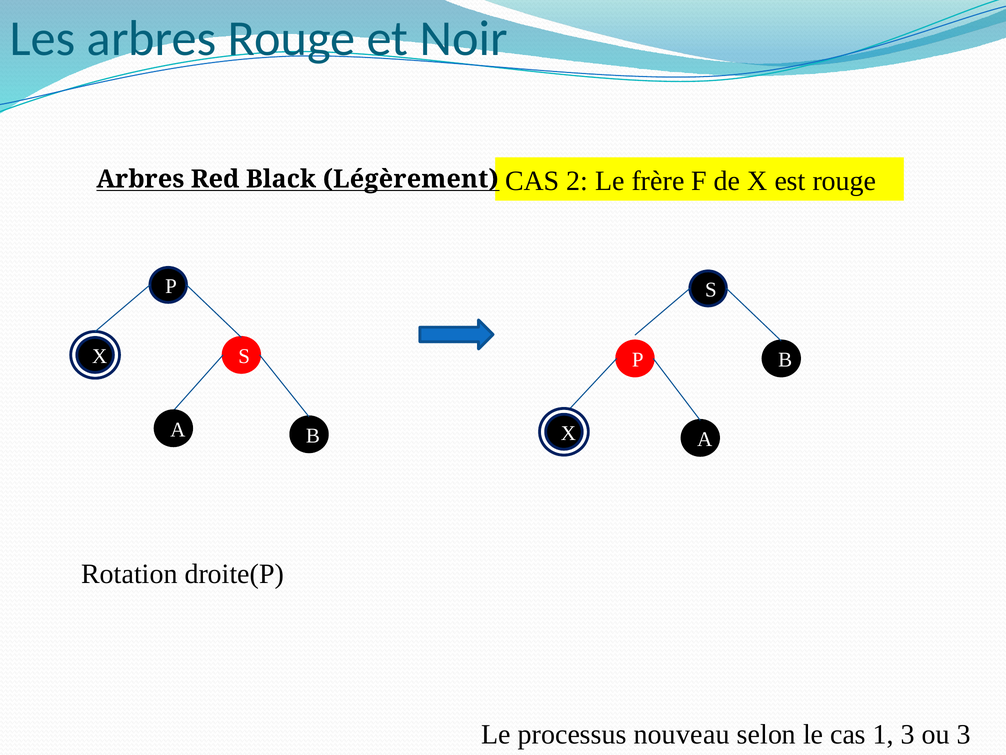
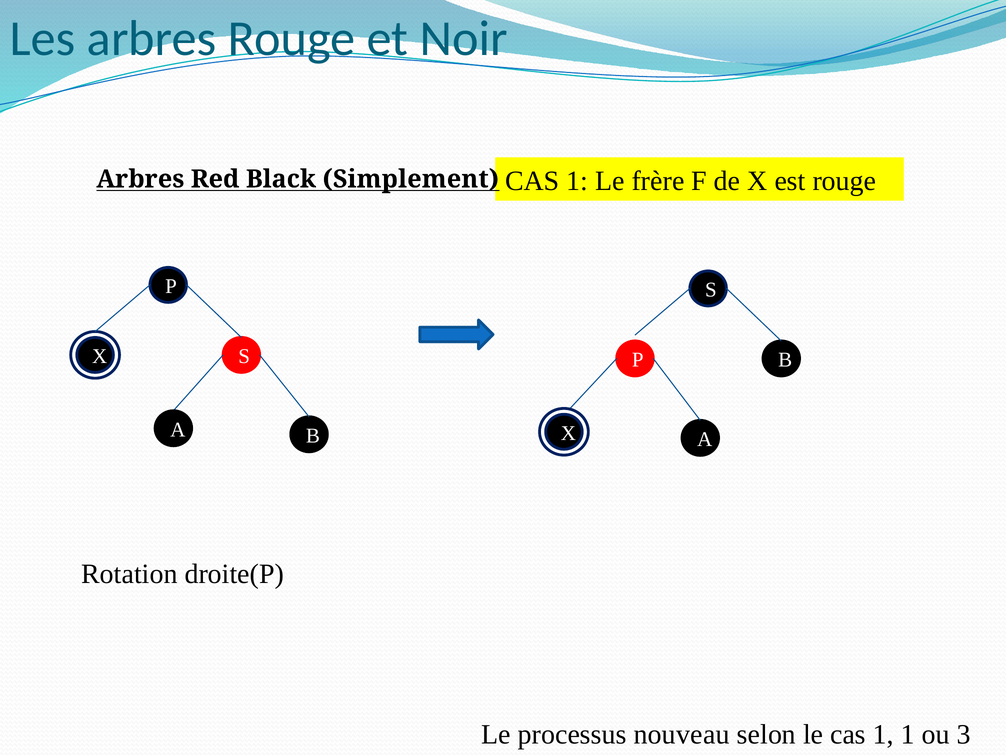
2: 2 -> 1 (577, 181)
Légèrement: Légèrement -> Simplement (411, 179)
1 3: 3 -> 1 (908, 734)
